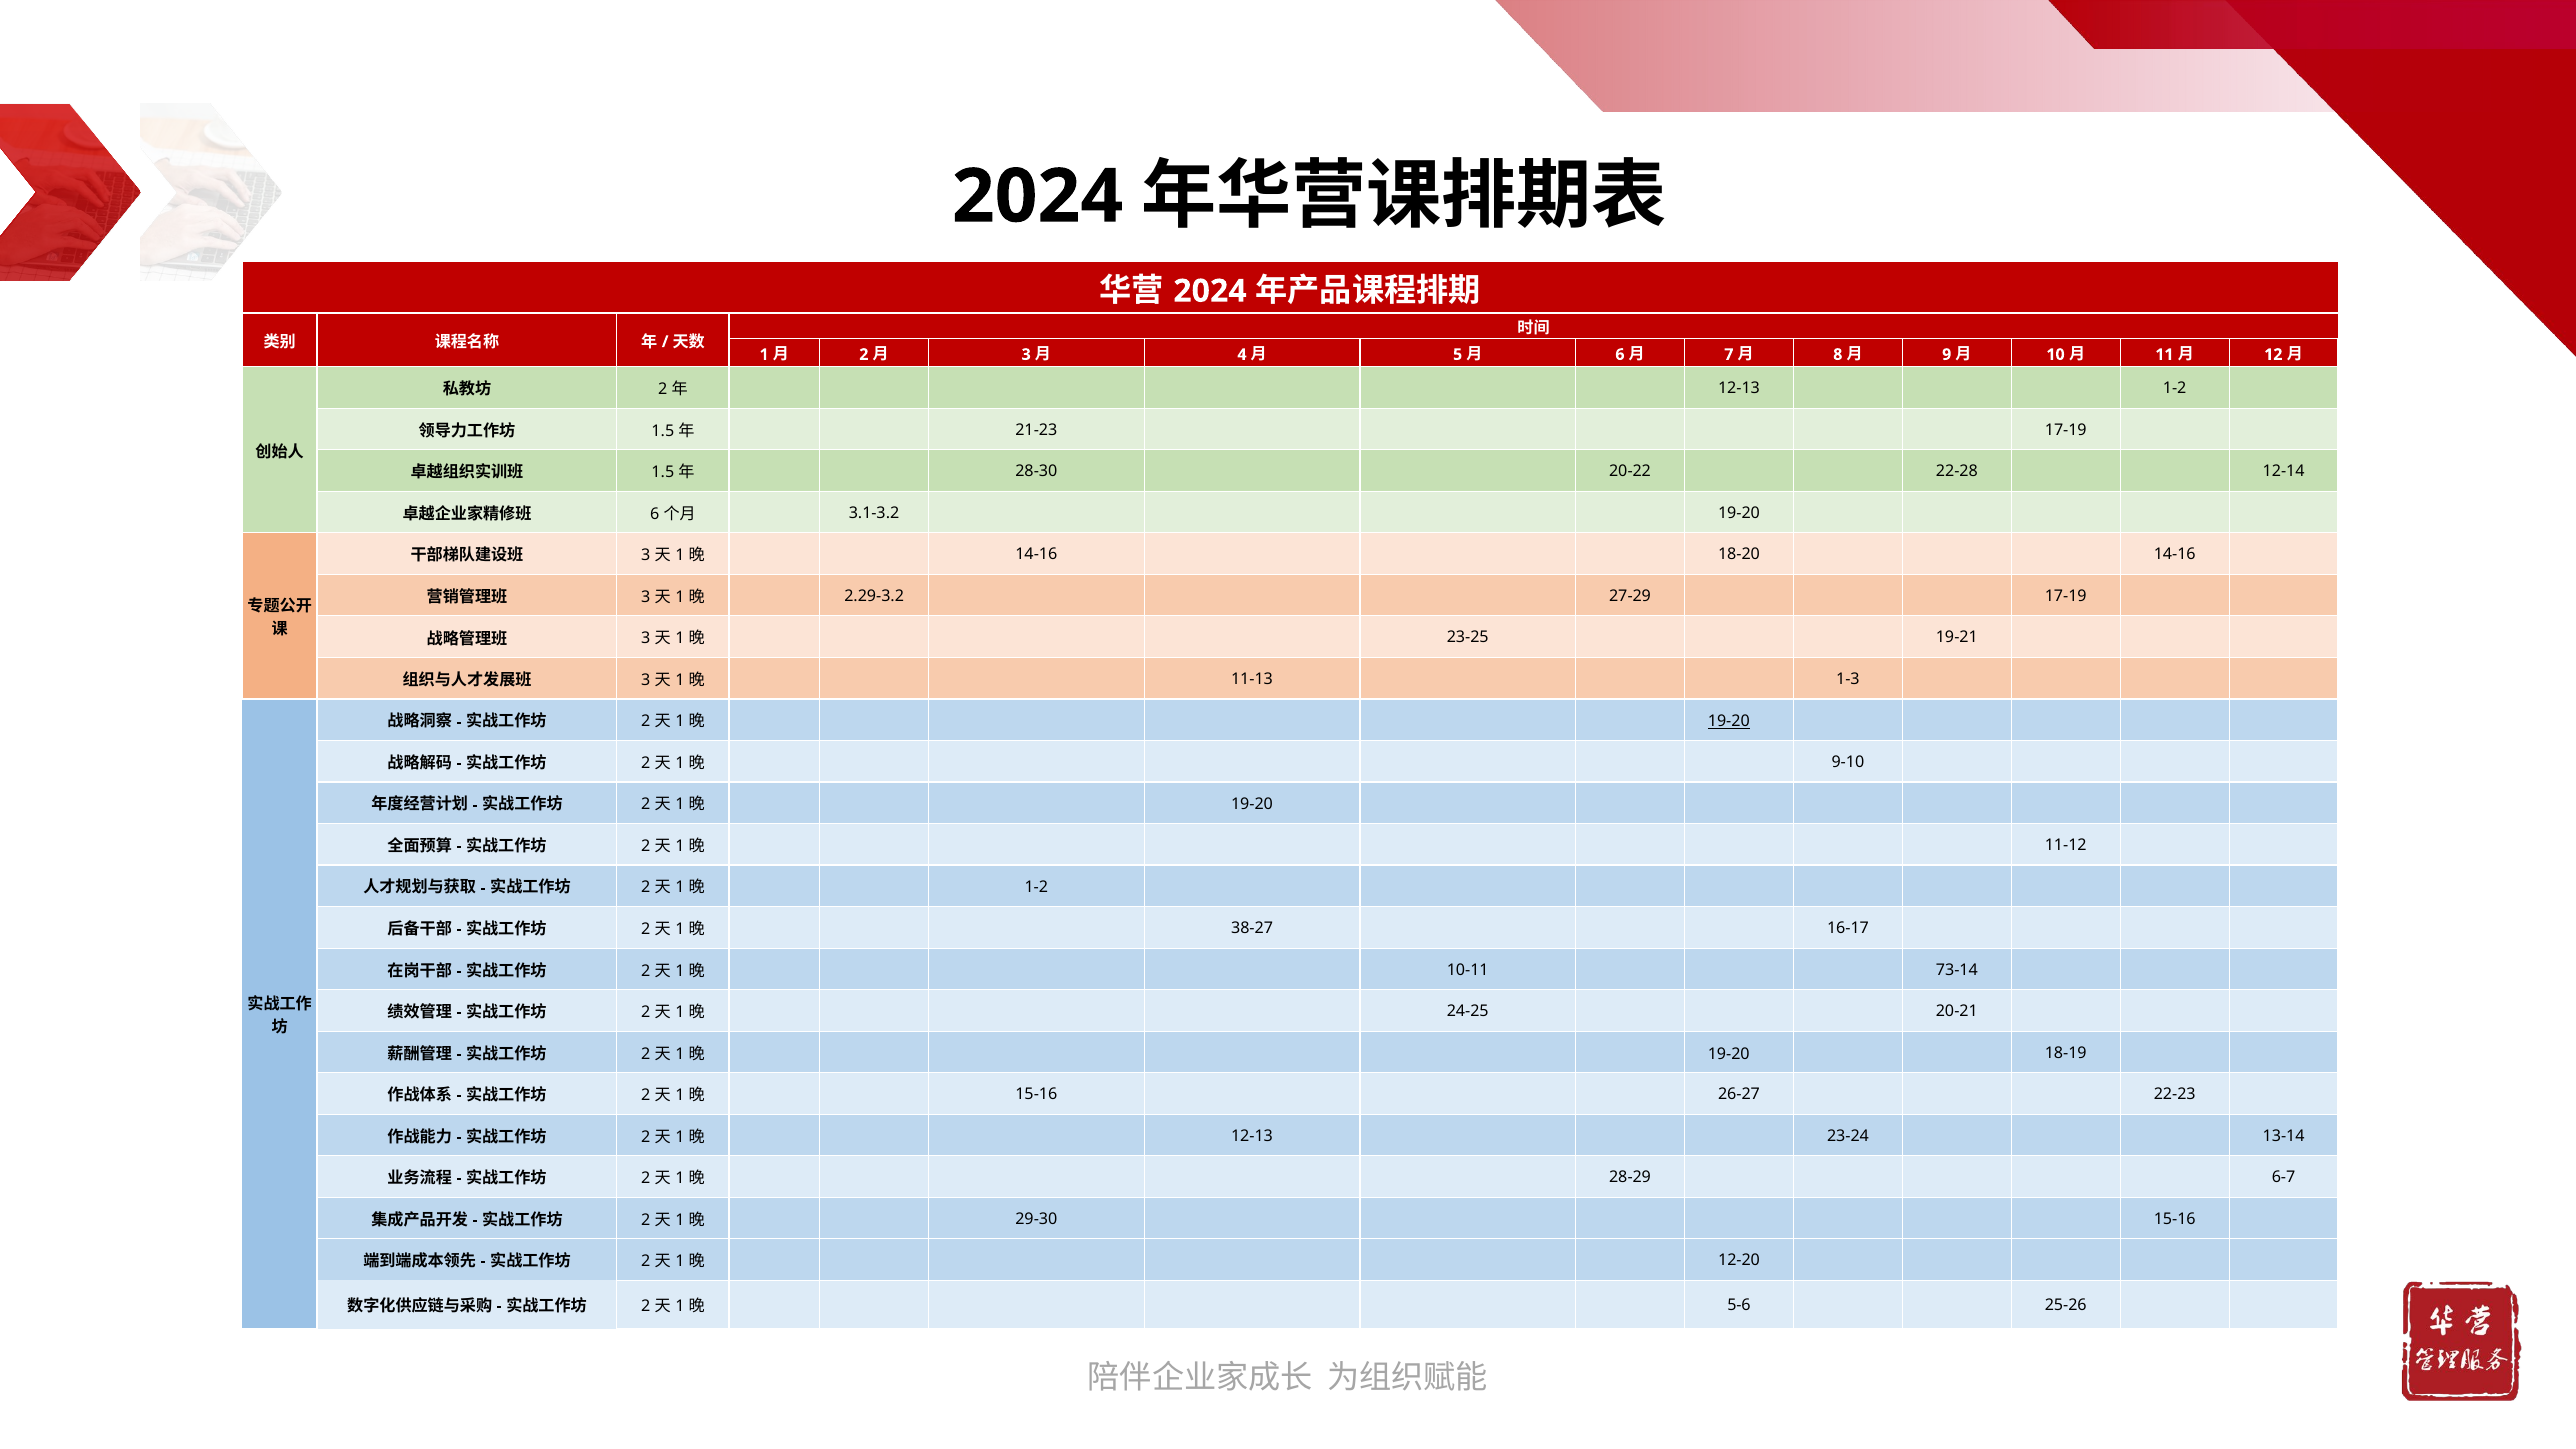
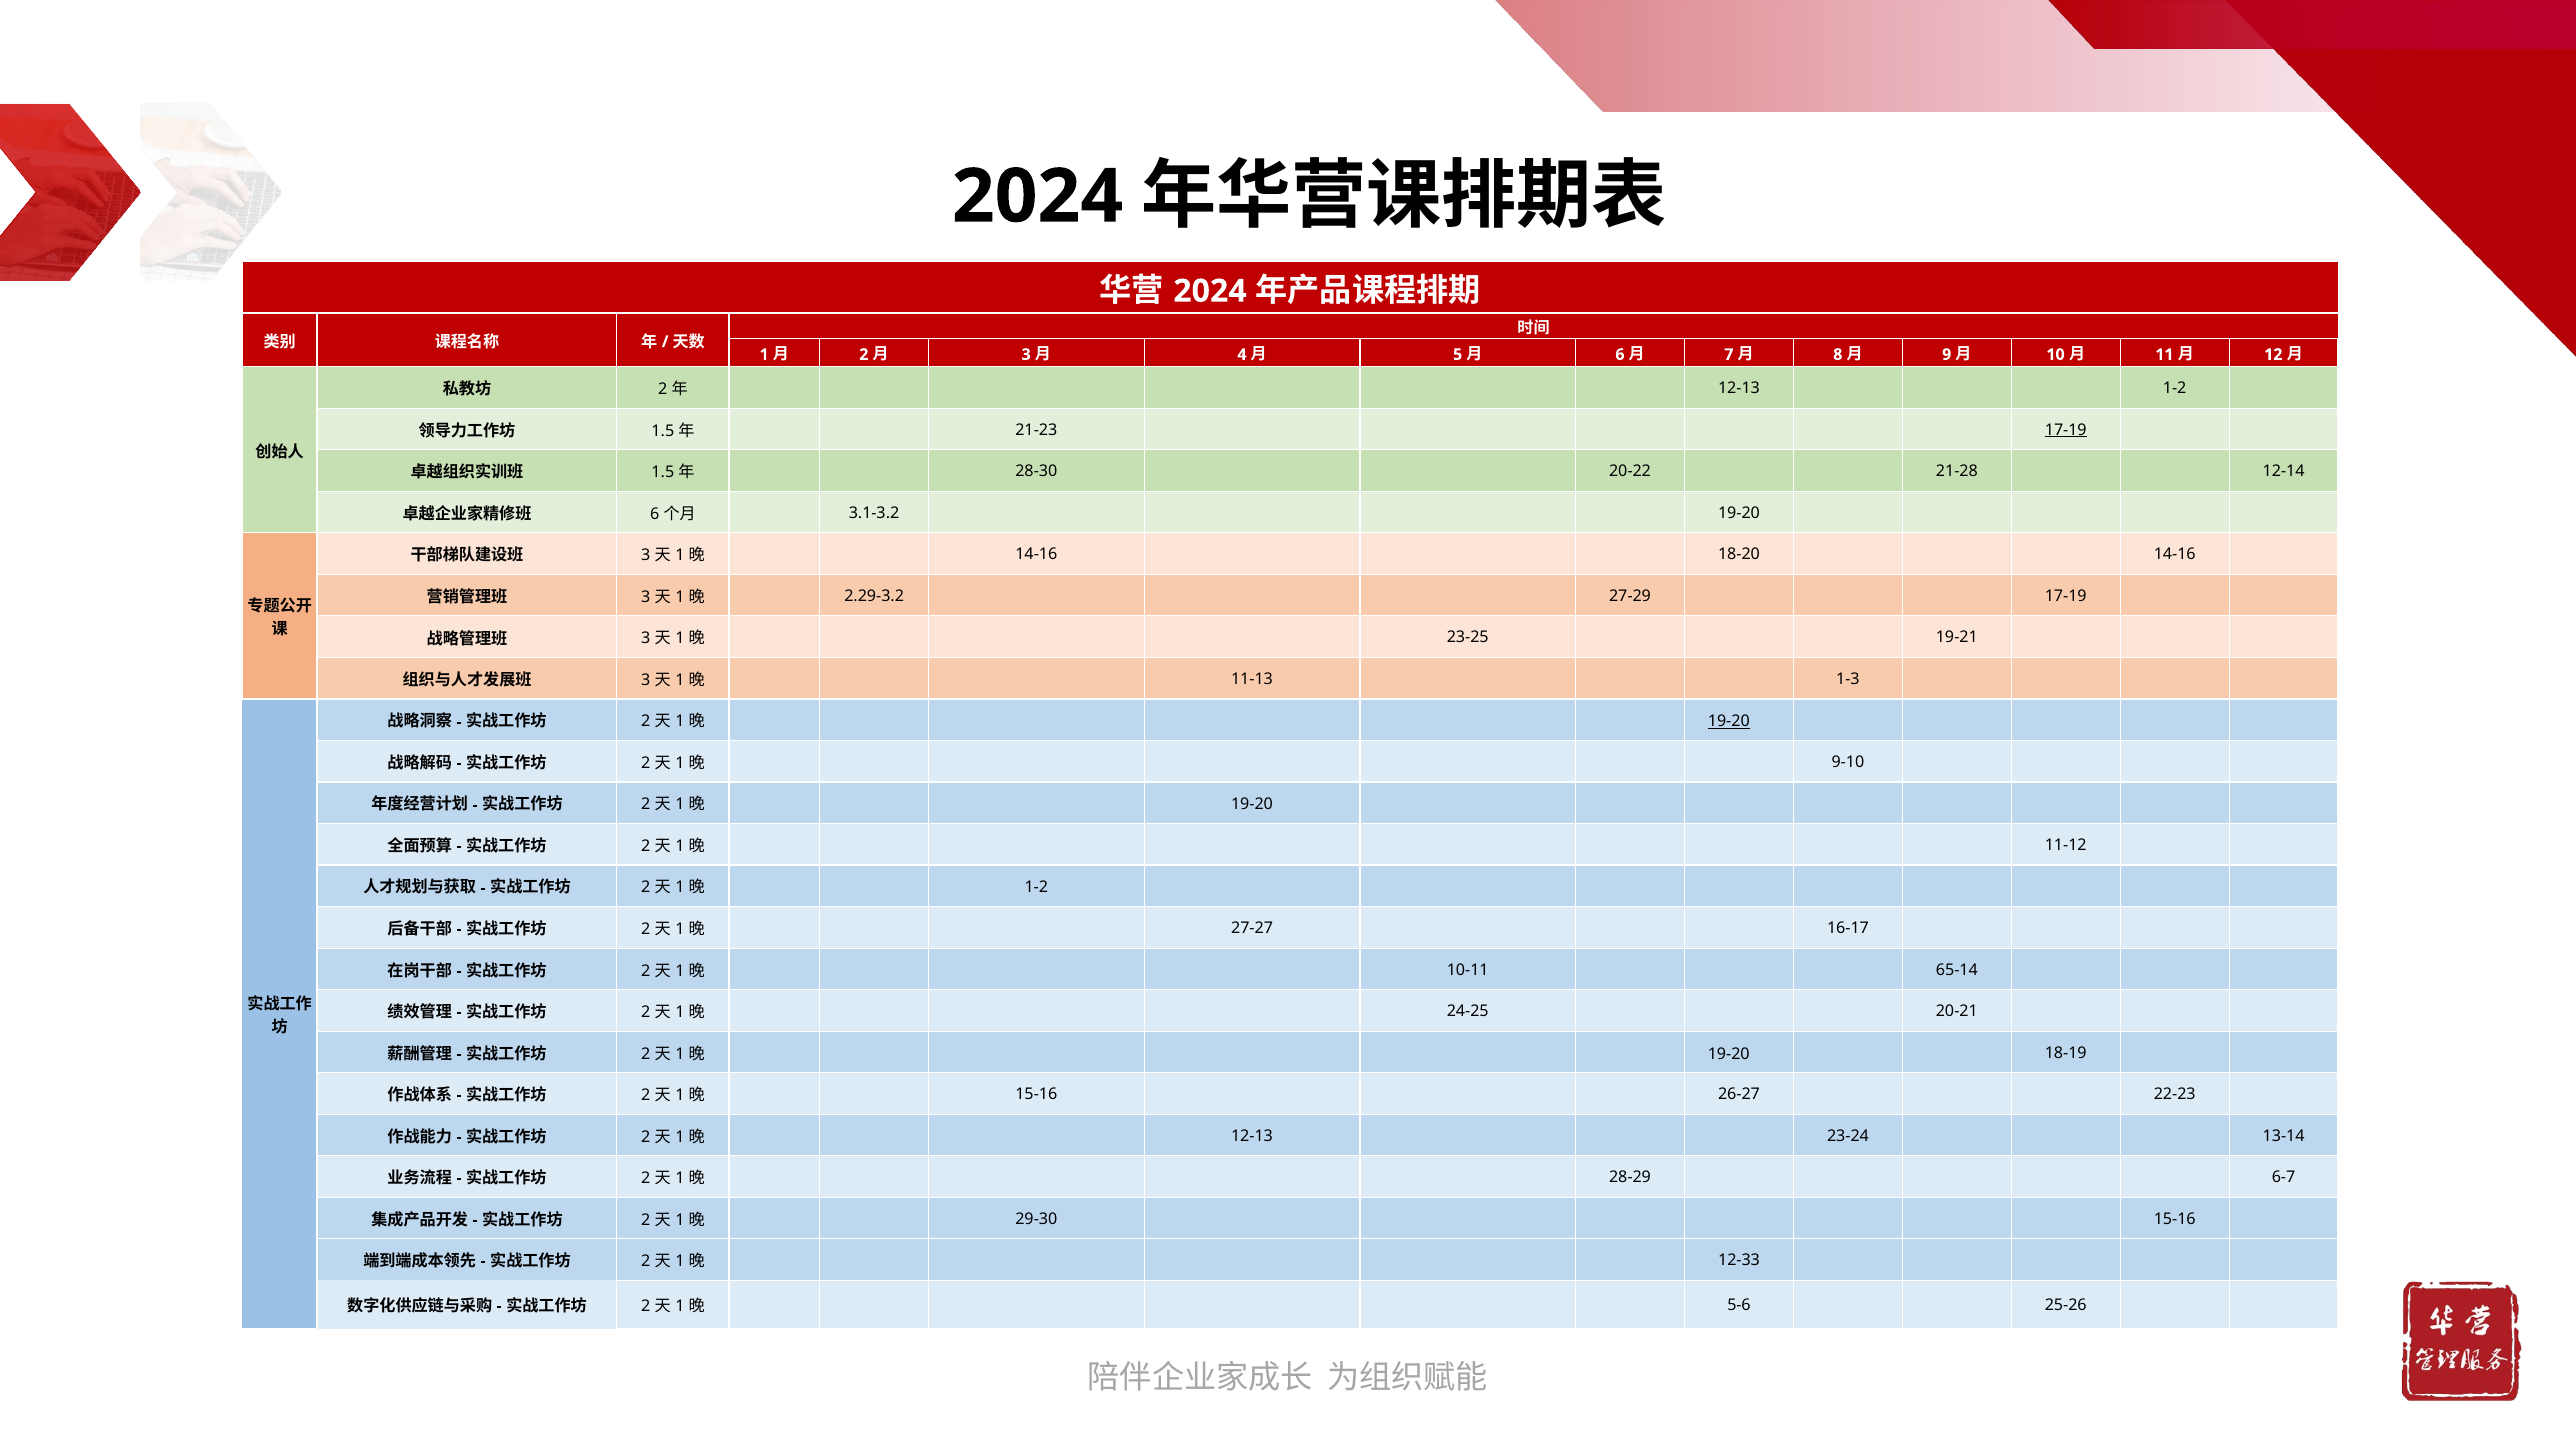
17-19 underline: none -> present (2066, 430)
22-28: 22-28 -> 21-28 (1957, 472)
38-27: 38-27 -> 27-27 (1252, 928)
73-14: 73-14 -> 65-14 (1957, 970)
12-20: 12-20 -> 12-33 (1739, 1261)
